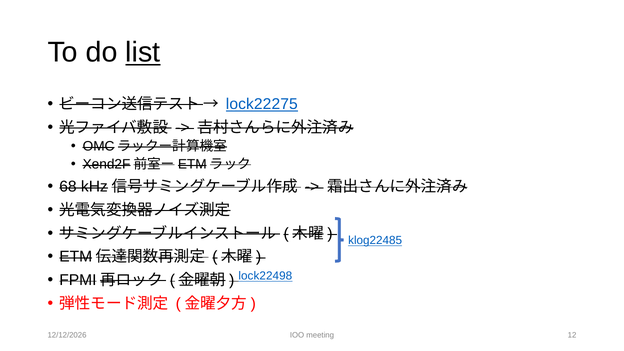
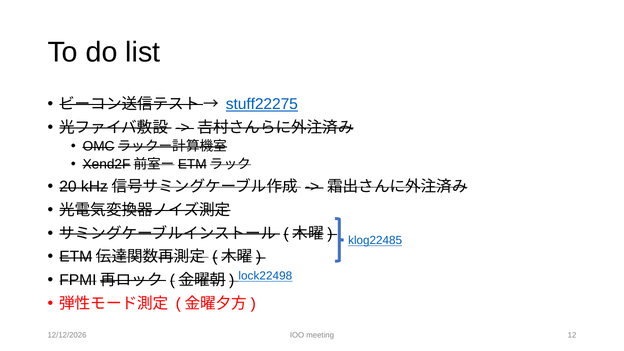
list underline: present -> none (143, 52)
lock22275: lock22275 -> stuff22275 (262, 104)
68: 68 -> 20 (68, 187)
